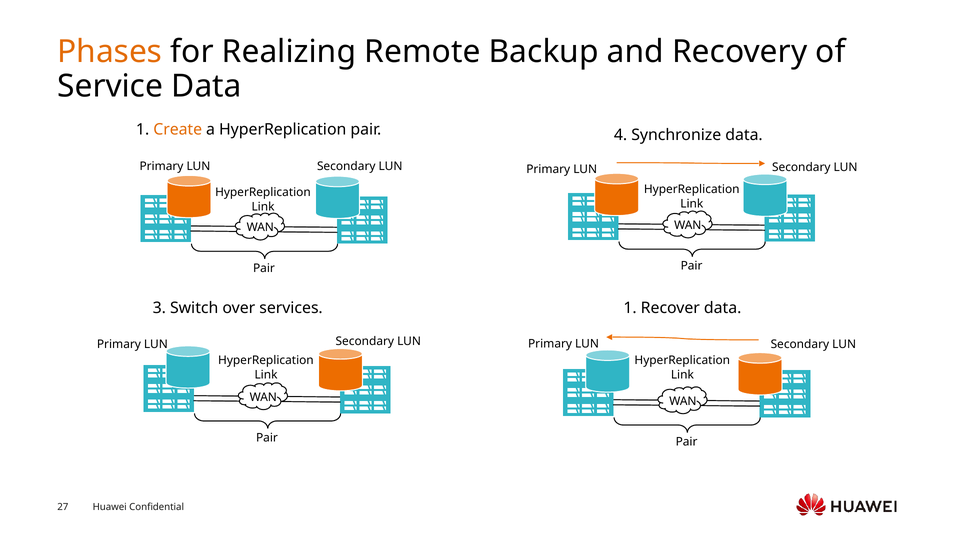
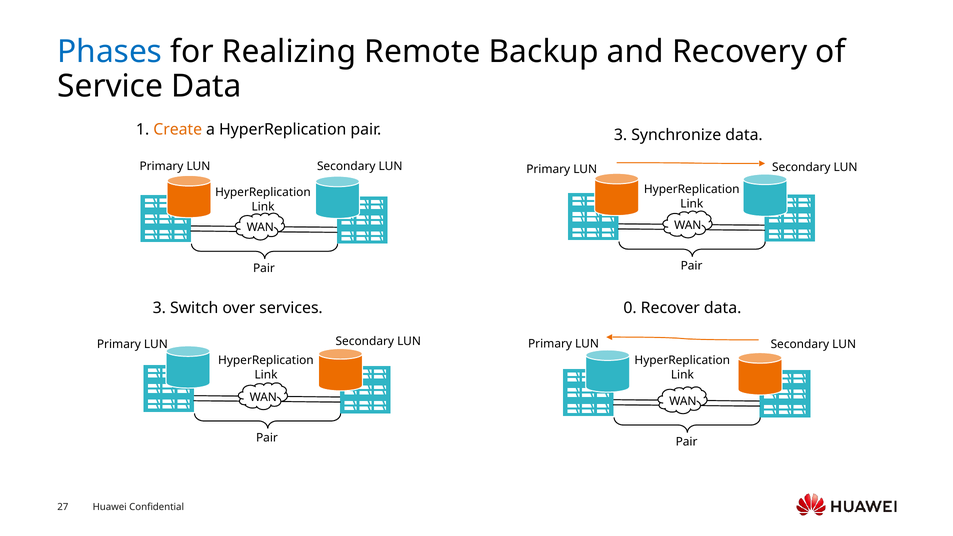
Phases colour: orange -> blue (110, 52)
pair 4: 4 -> 3 (621, 135)
services 1: 1 -> 0 (630, 308)
